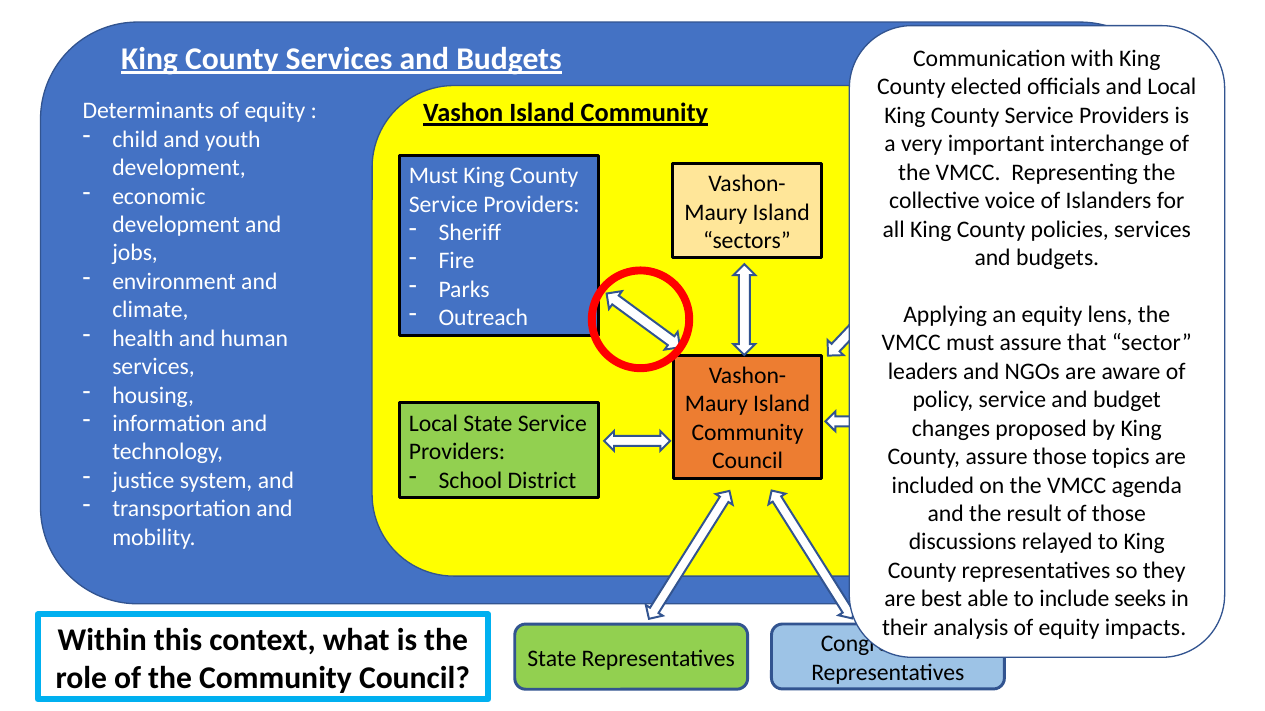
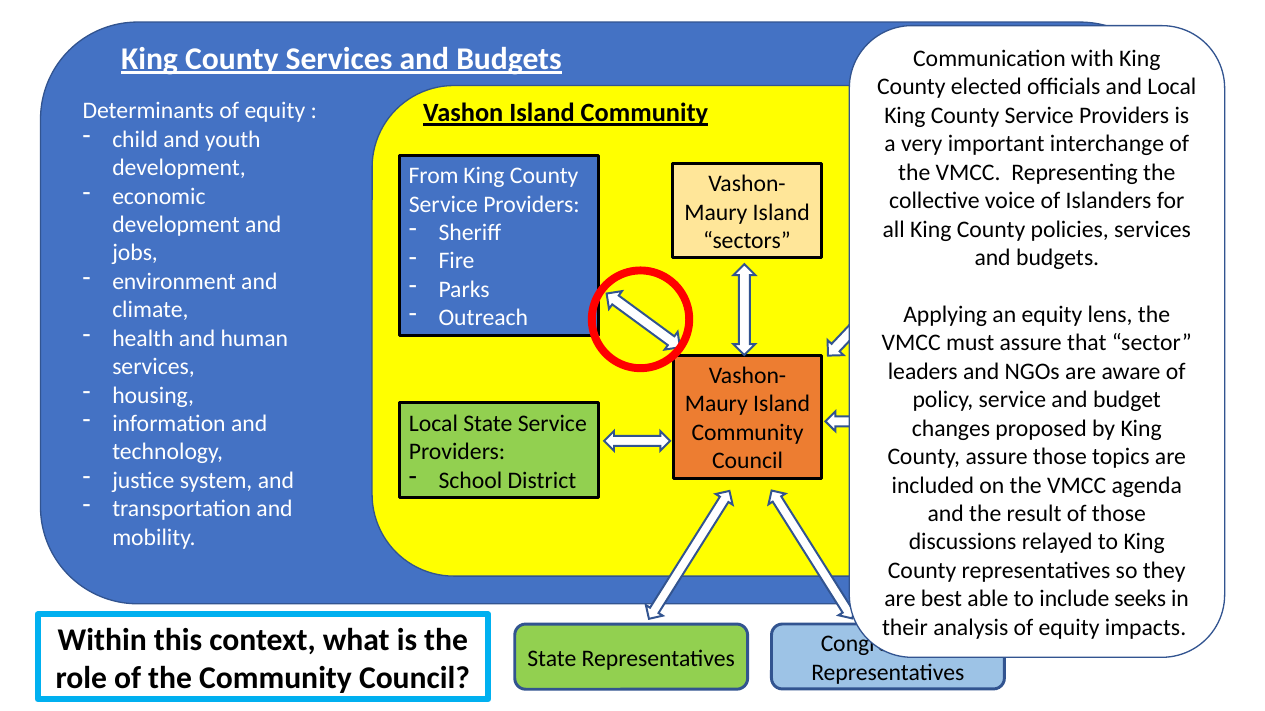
Must: Must -> From (434, 176)
